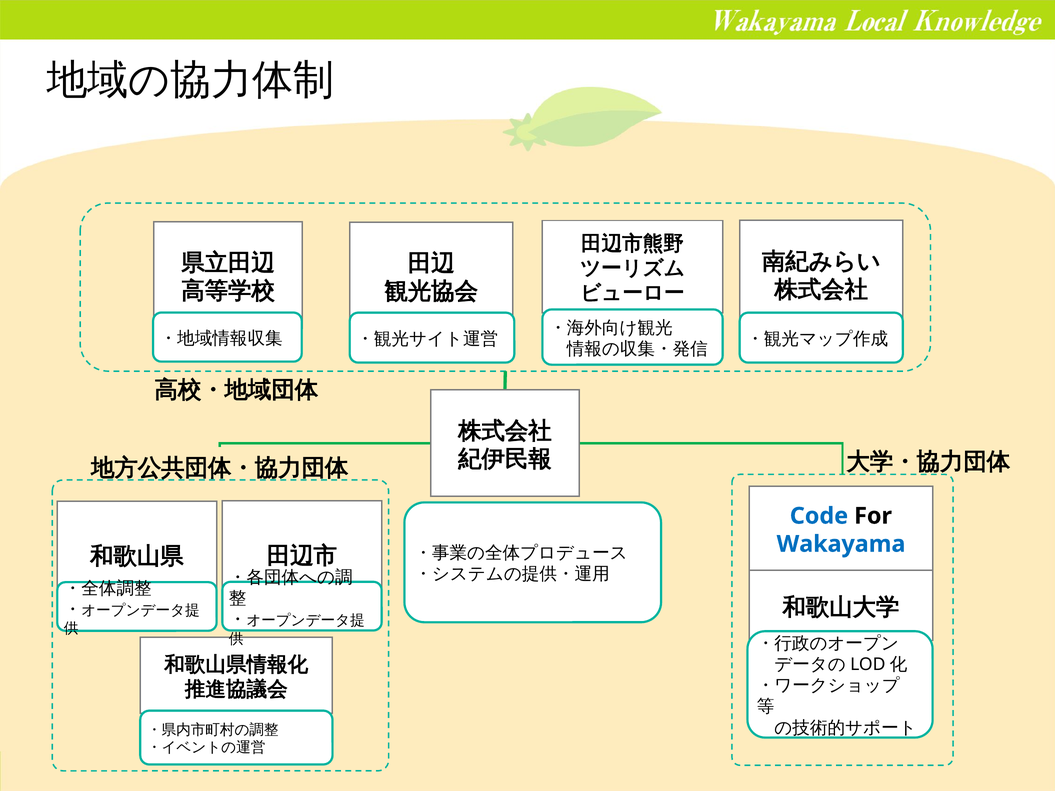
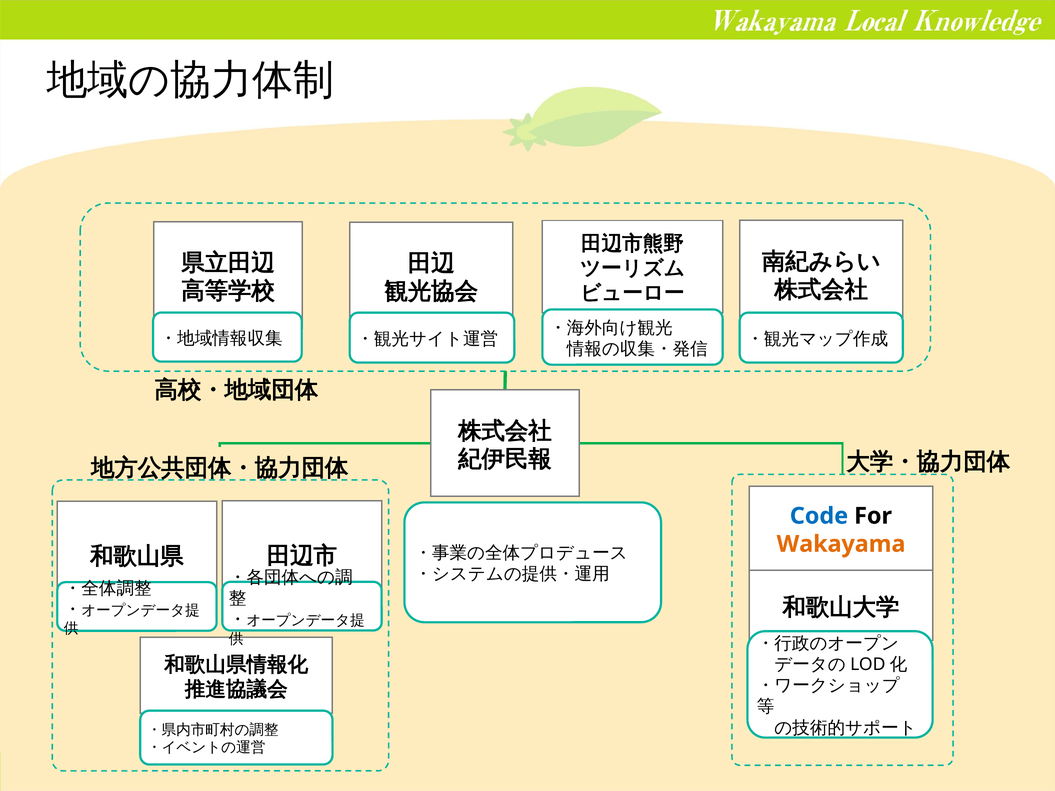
Wakayama colour: blue -> orange (841, 544)
